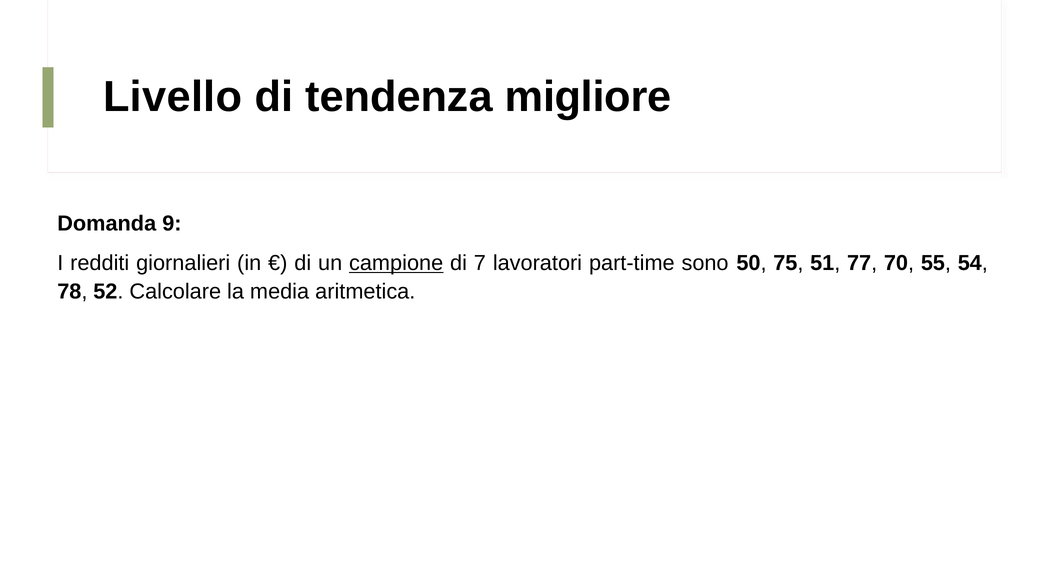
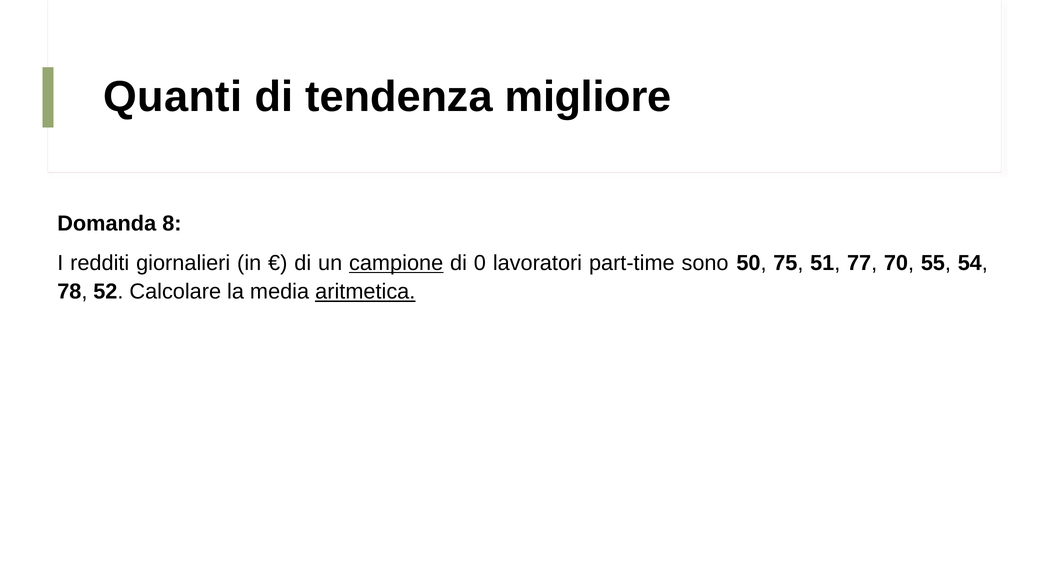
Livello: Livello -> Quanti (173, 97)
9: 9 -> 8 (172, 223)
7: 7 -> 0 (480, 263)
aritmetica underline: none -> present (365, 292)
